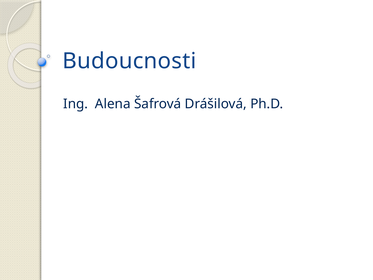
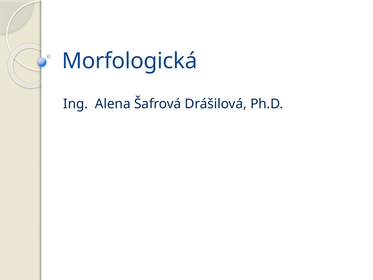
Budoucnosti: Budoucnosti -> Morfologická (130, 61)
